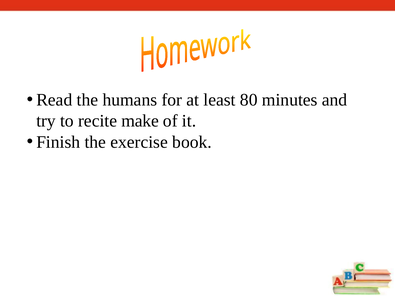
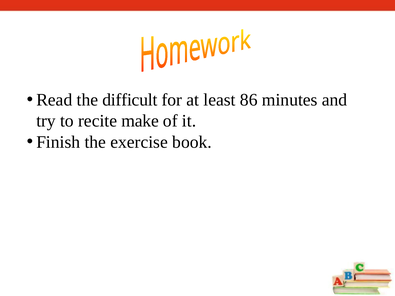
humans: humans -> difficult (130, 100)
80: 80 -> 86 (249, 100)
